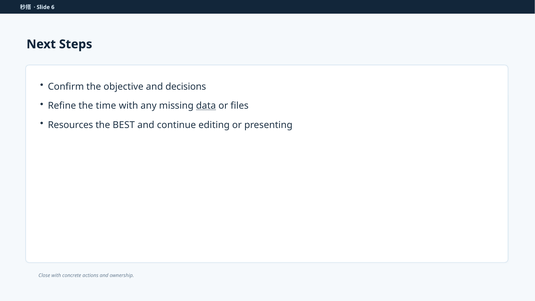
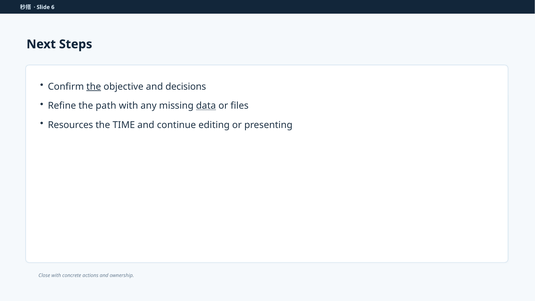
the underline: none -> present (94, 87)
time: time -> path (106, 106)
BEST: BEST -> TIME (124, 125)
